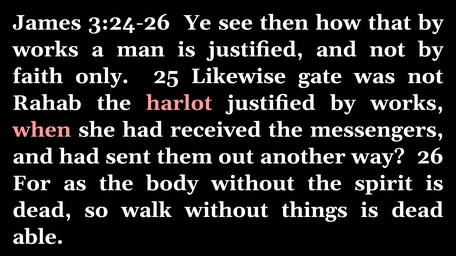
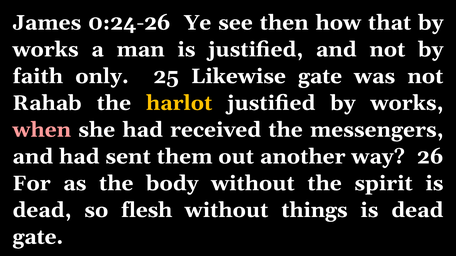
3:24-26: 3:24-26 -> 0:24-26 (129, 23)
harlot colour: pink -> yellow (179, 103)
walk: walk -> flesh (147, 211)
able: able -> gate (38, 237)
